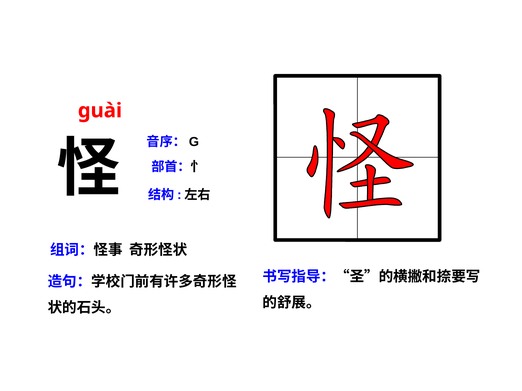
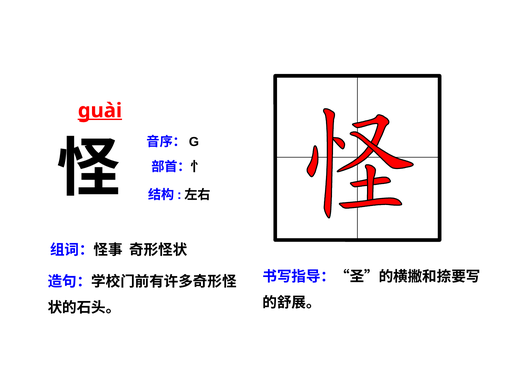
guài underline: none -> present (100, 111)
